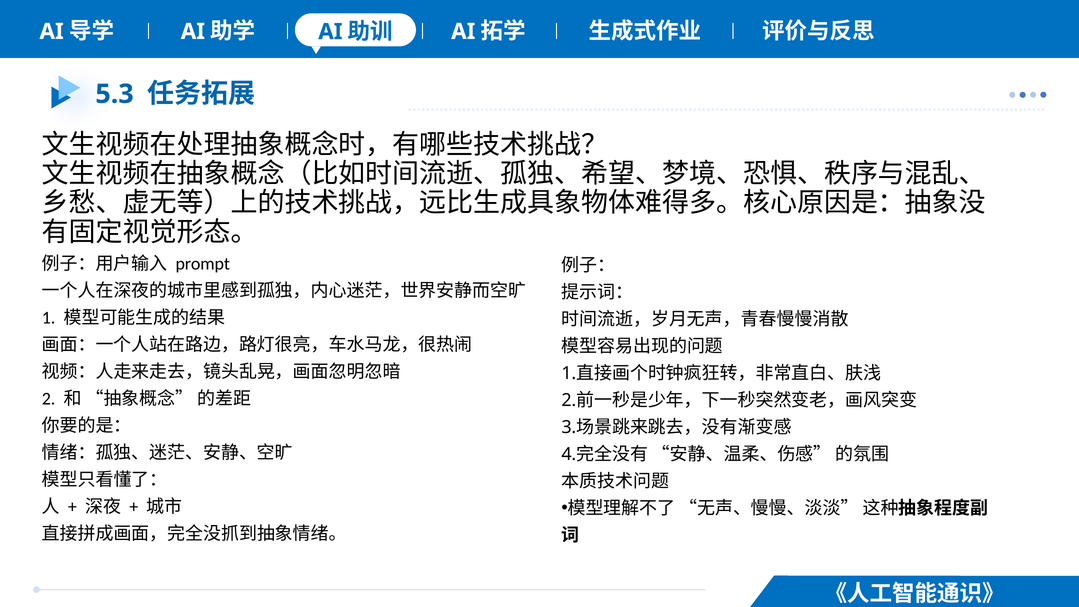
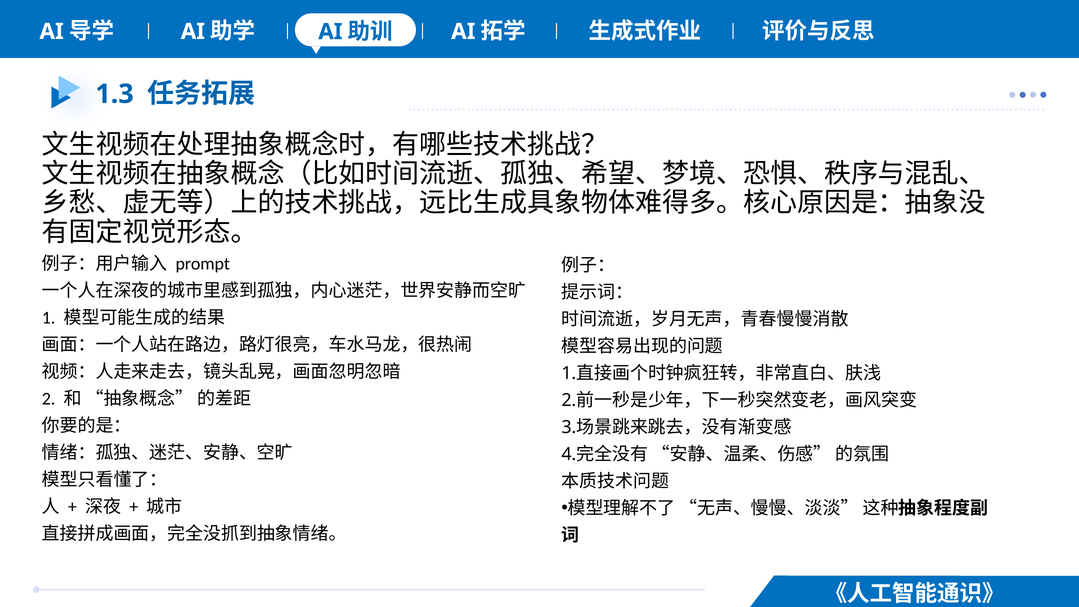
5.3: 5.3 -> 1.3 (115, 94)
